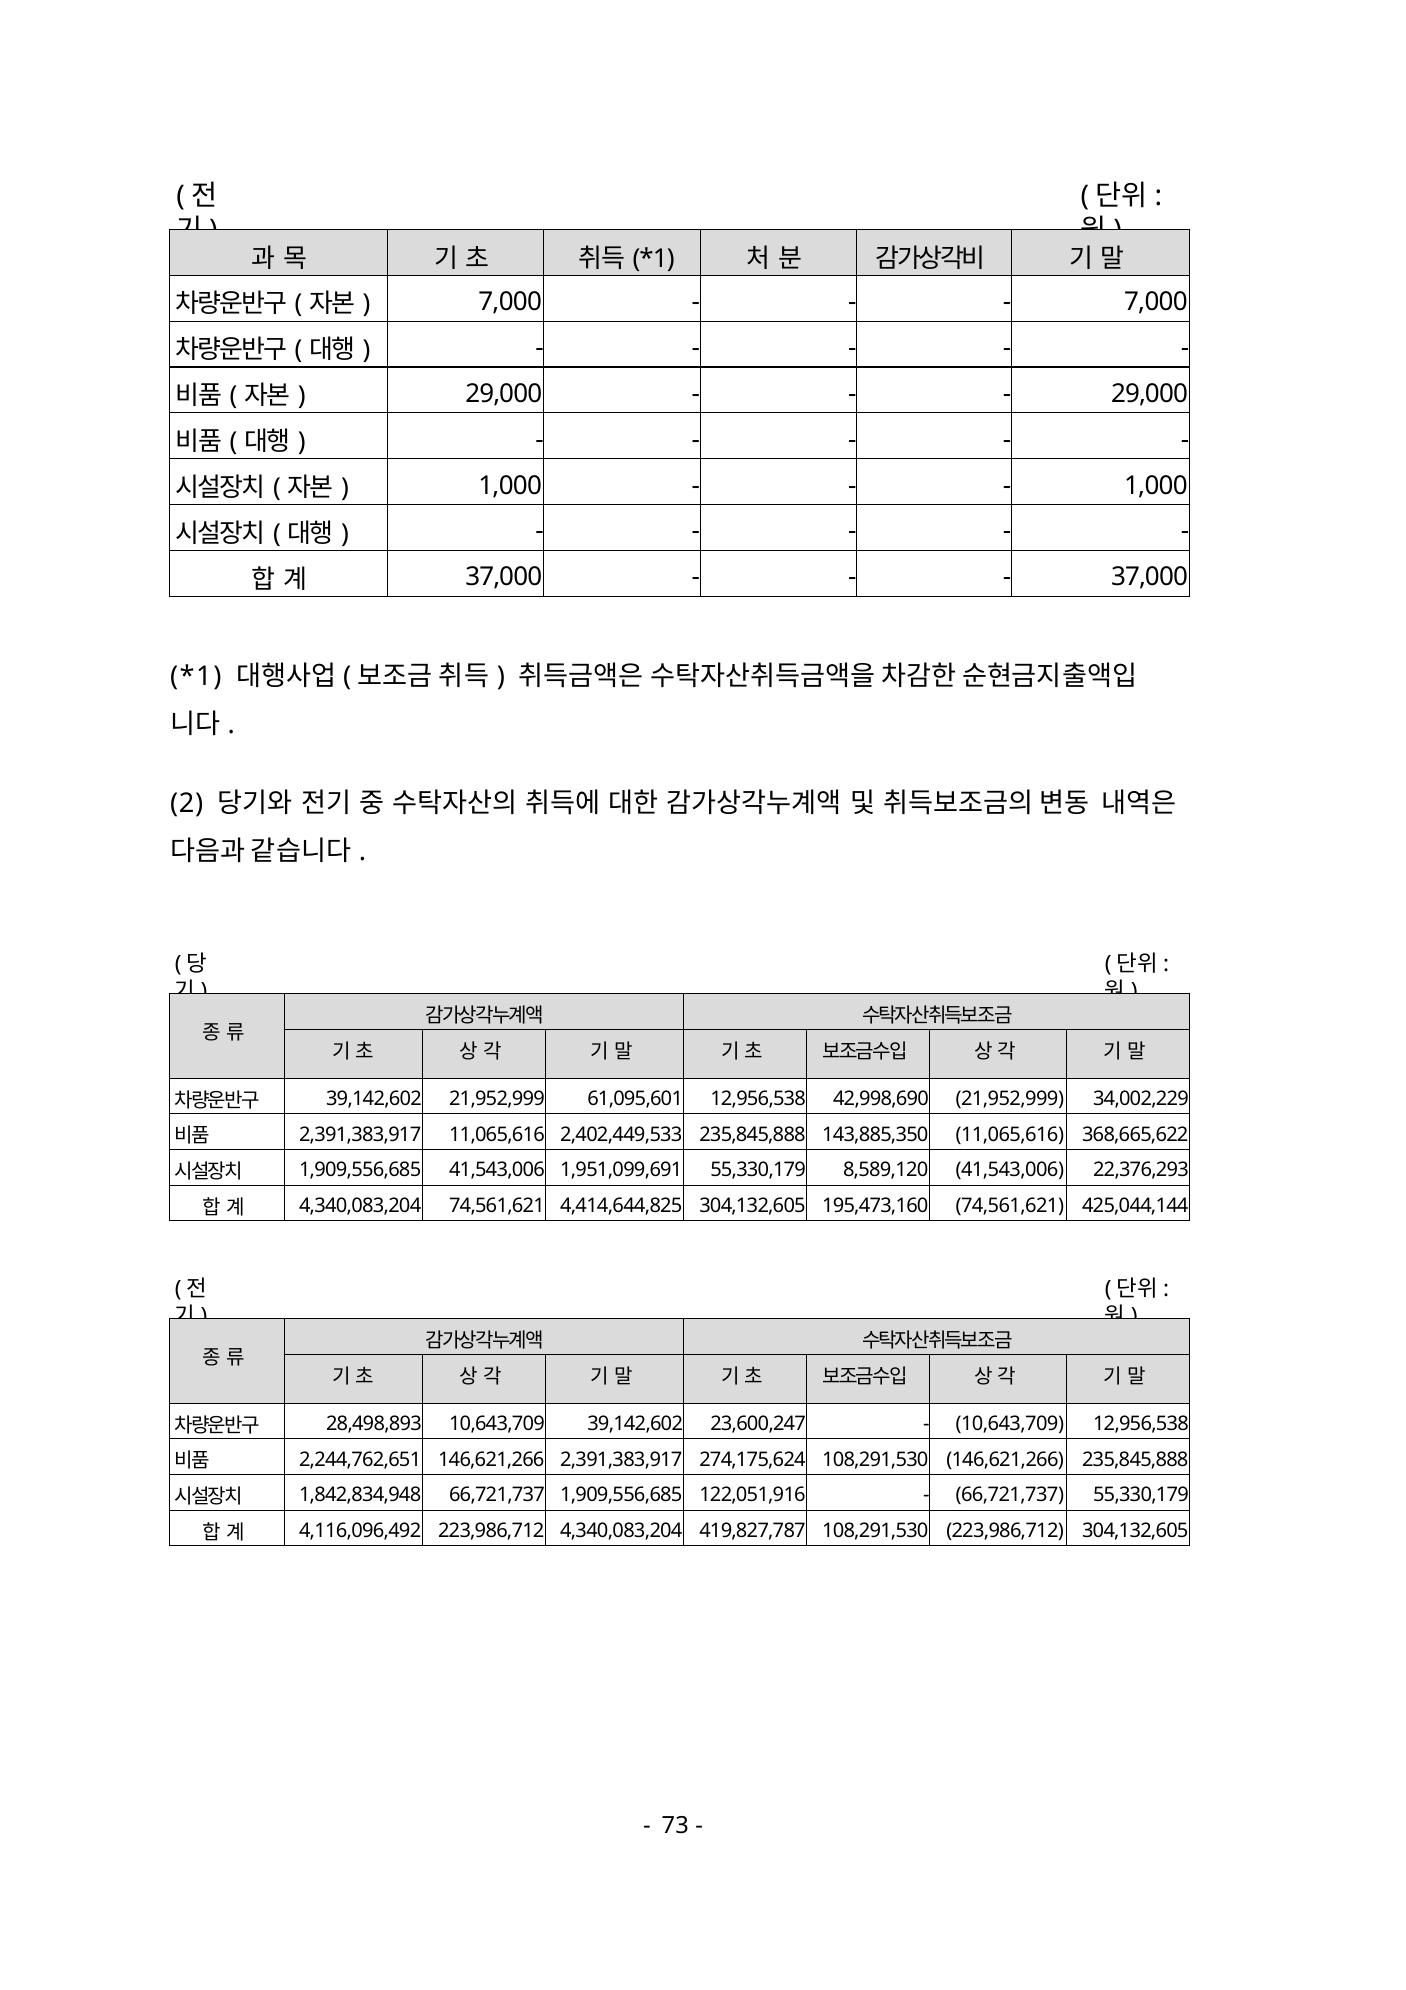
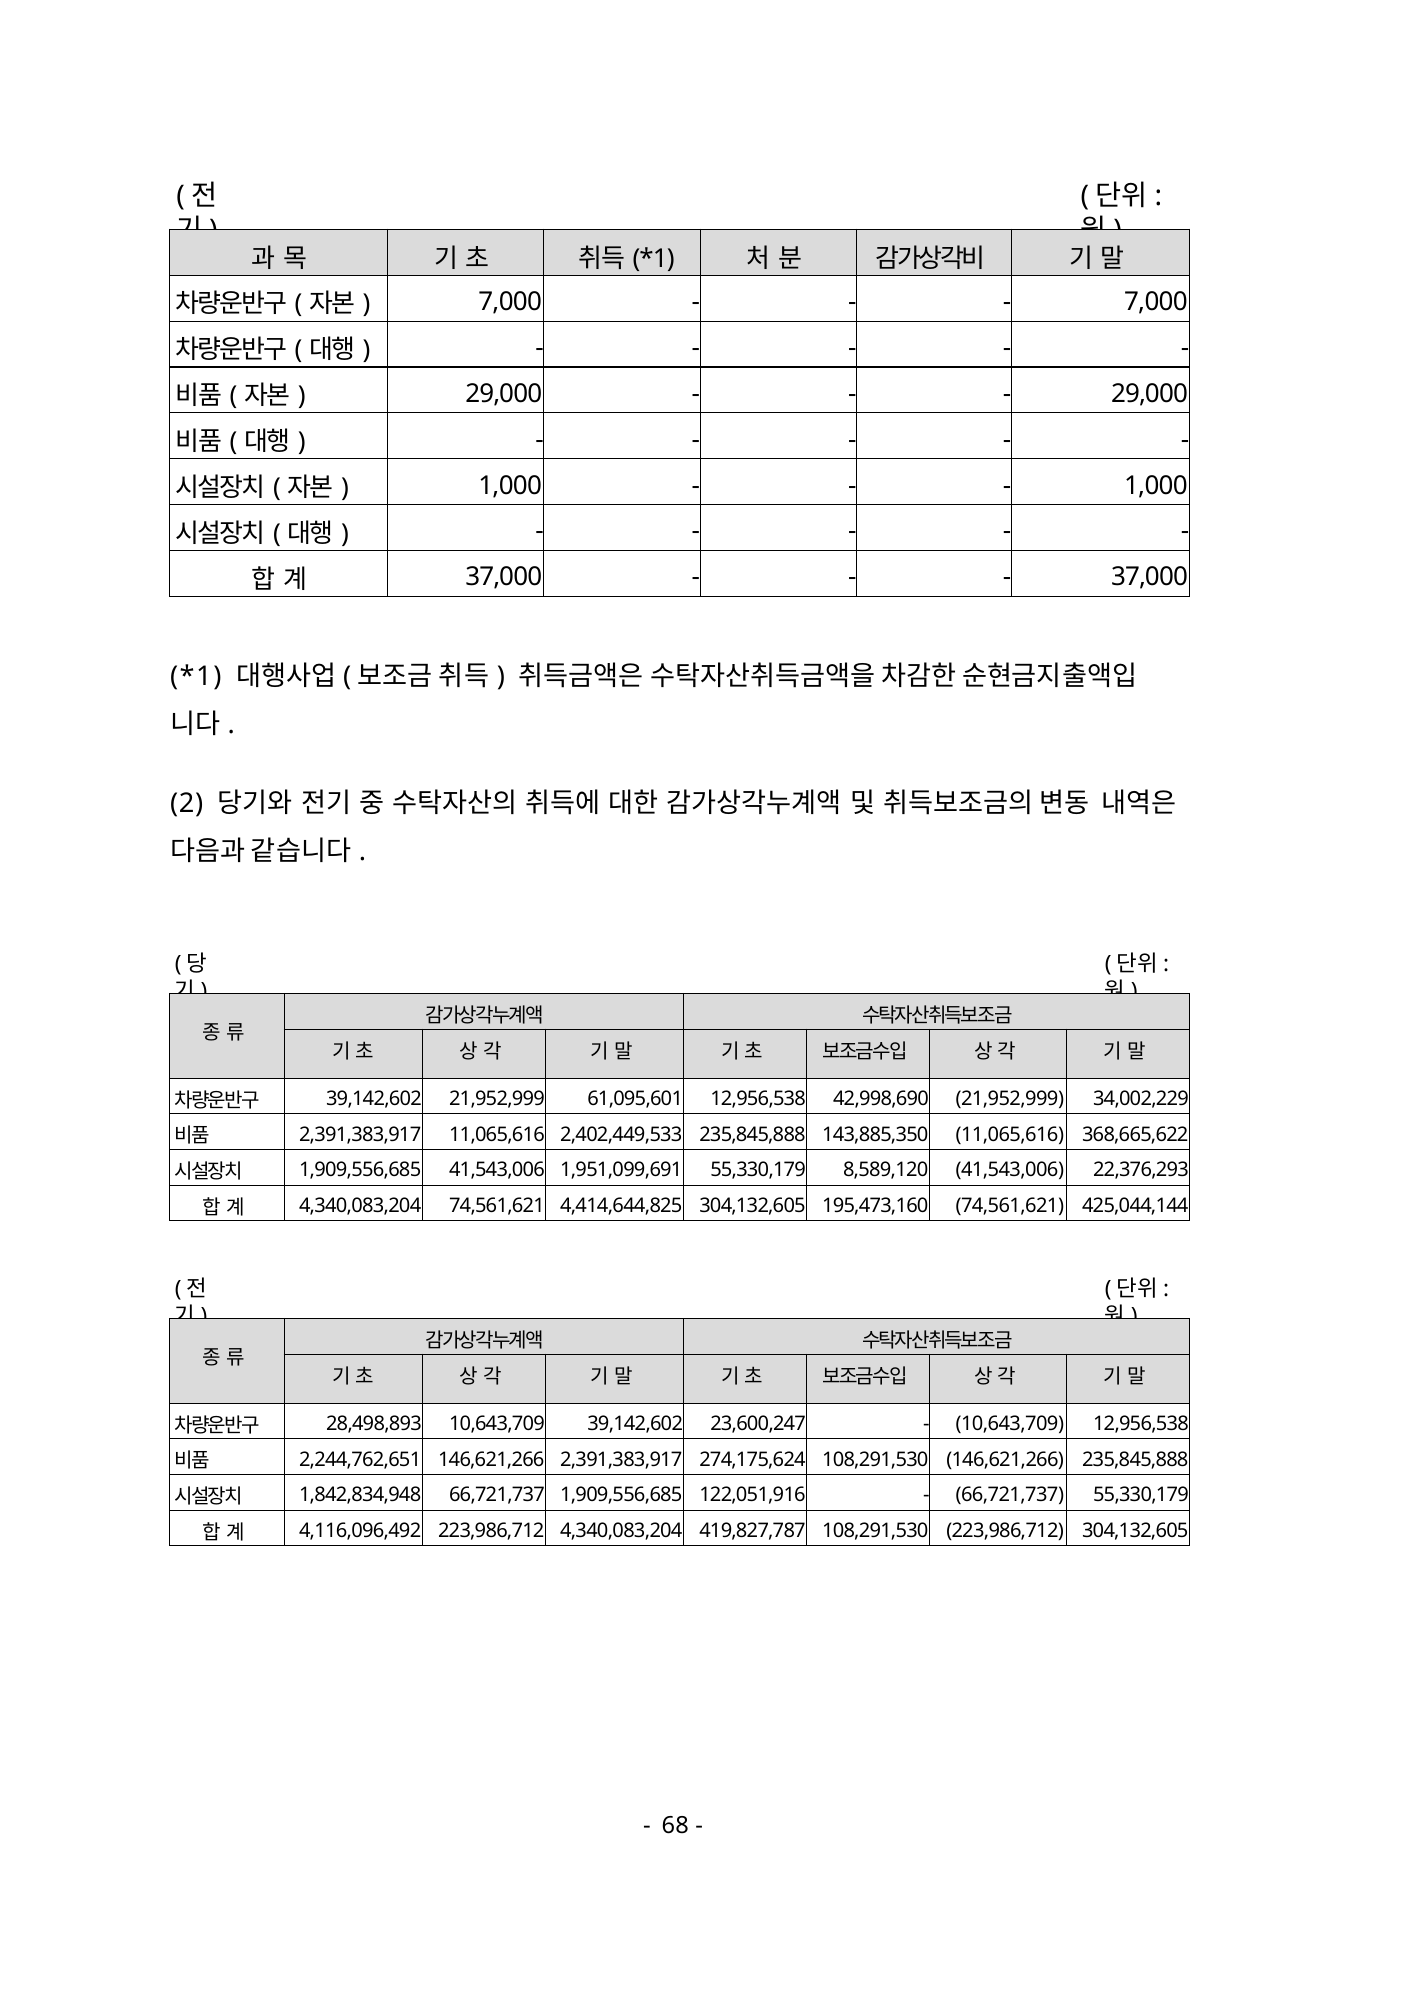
73: 73 -> 68 (675, 1825)
